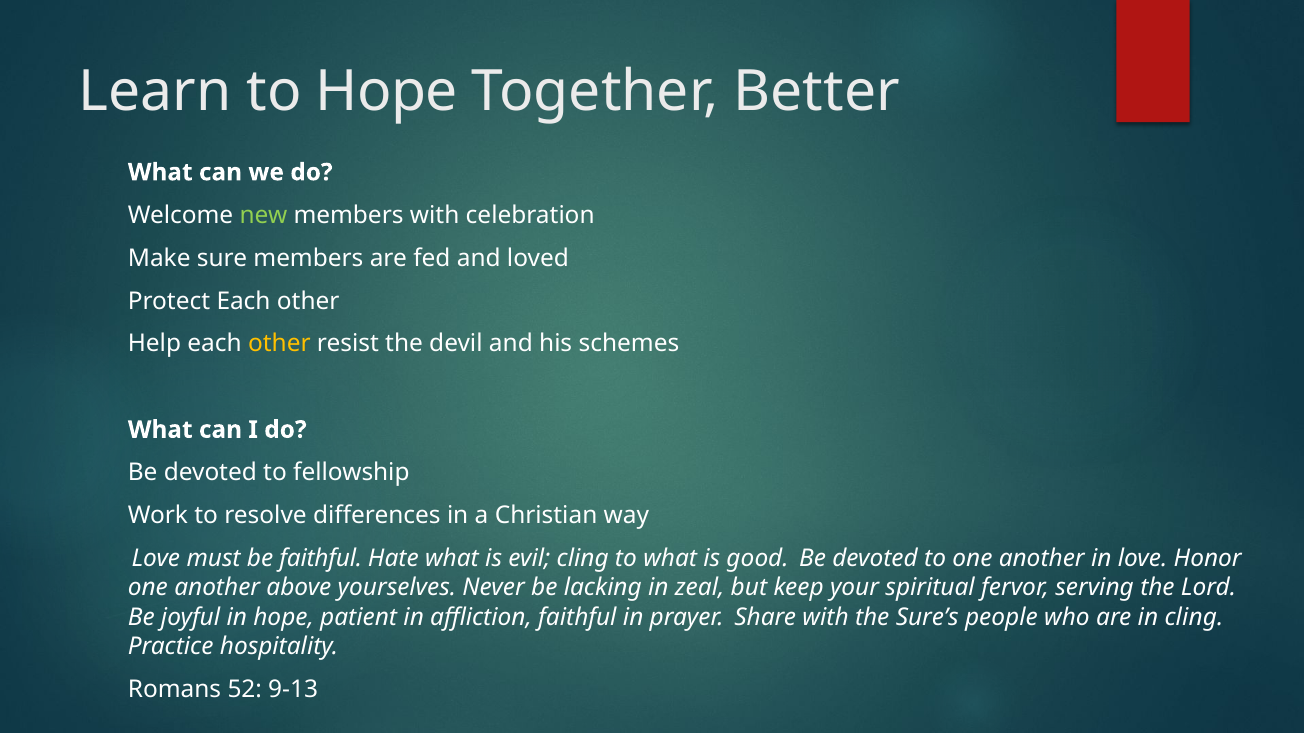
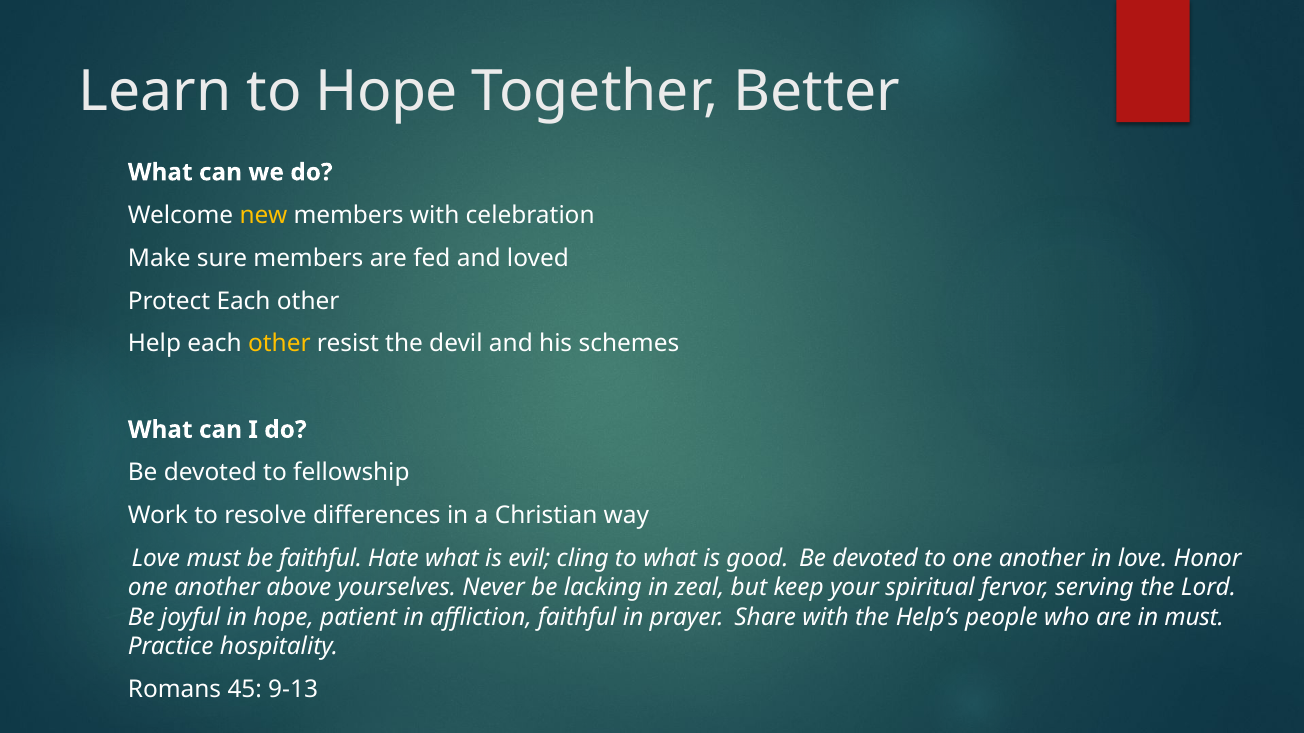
new colour: light green -> yellow (263, 215)
Sure’s: Sure’s -> Help’s (927, 617)
in cling: cling -> must (1194, 617)
52: 52 -> 45 (245, 690)
